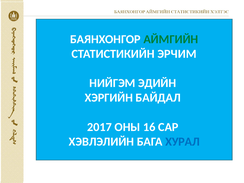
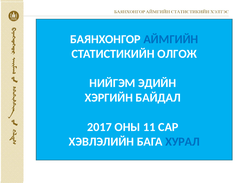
АЙМГИЙН colour: green -> blue (171, 39)
ЭРЧИМ: ЭРЧИМ -> ОЛГОЖ (177, 54)
16: 16 -> 11 (149, 127)
